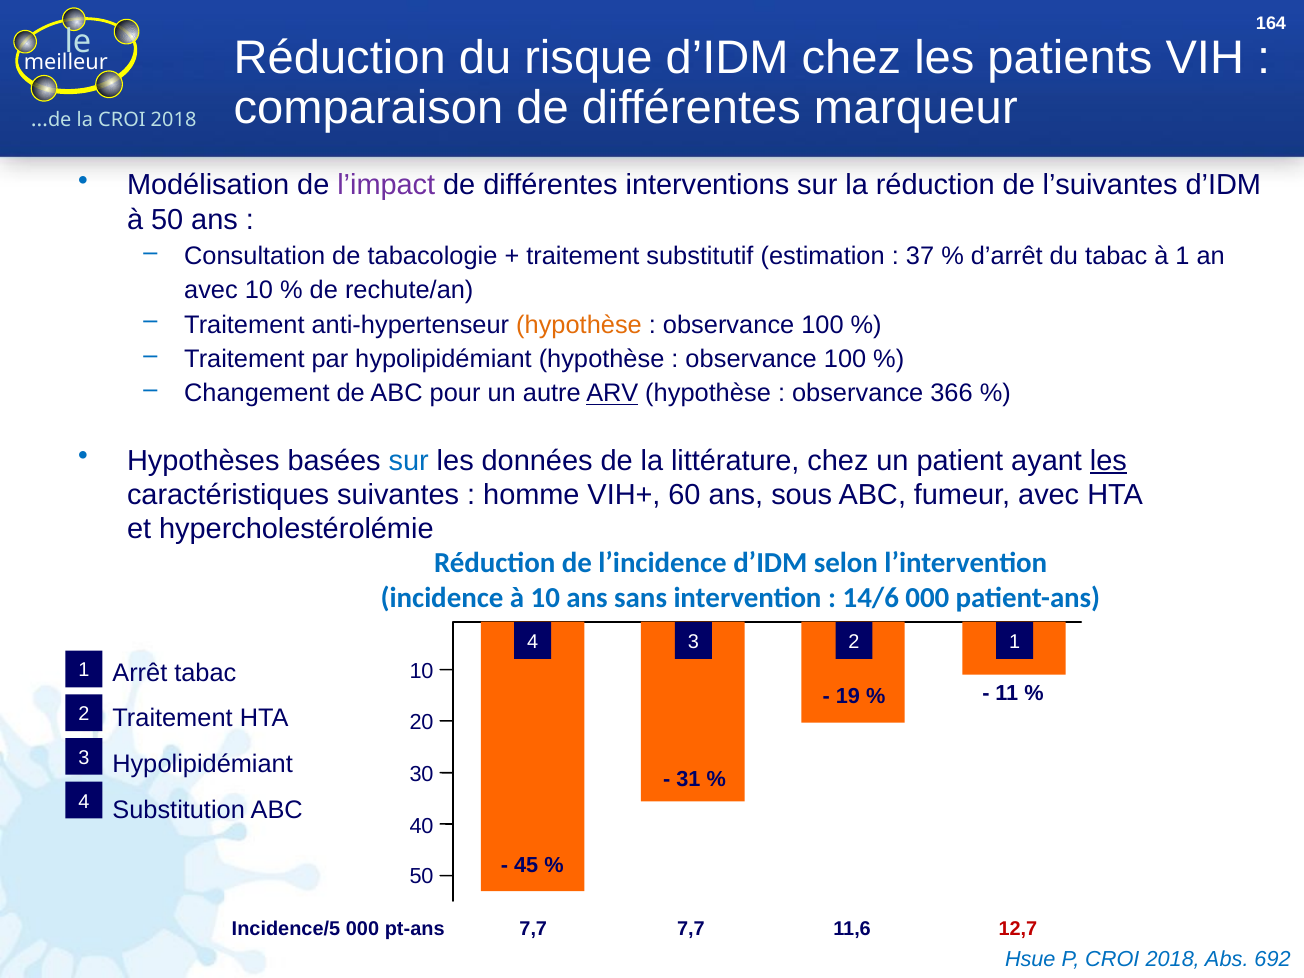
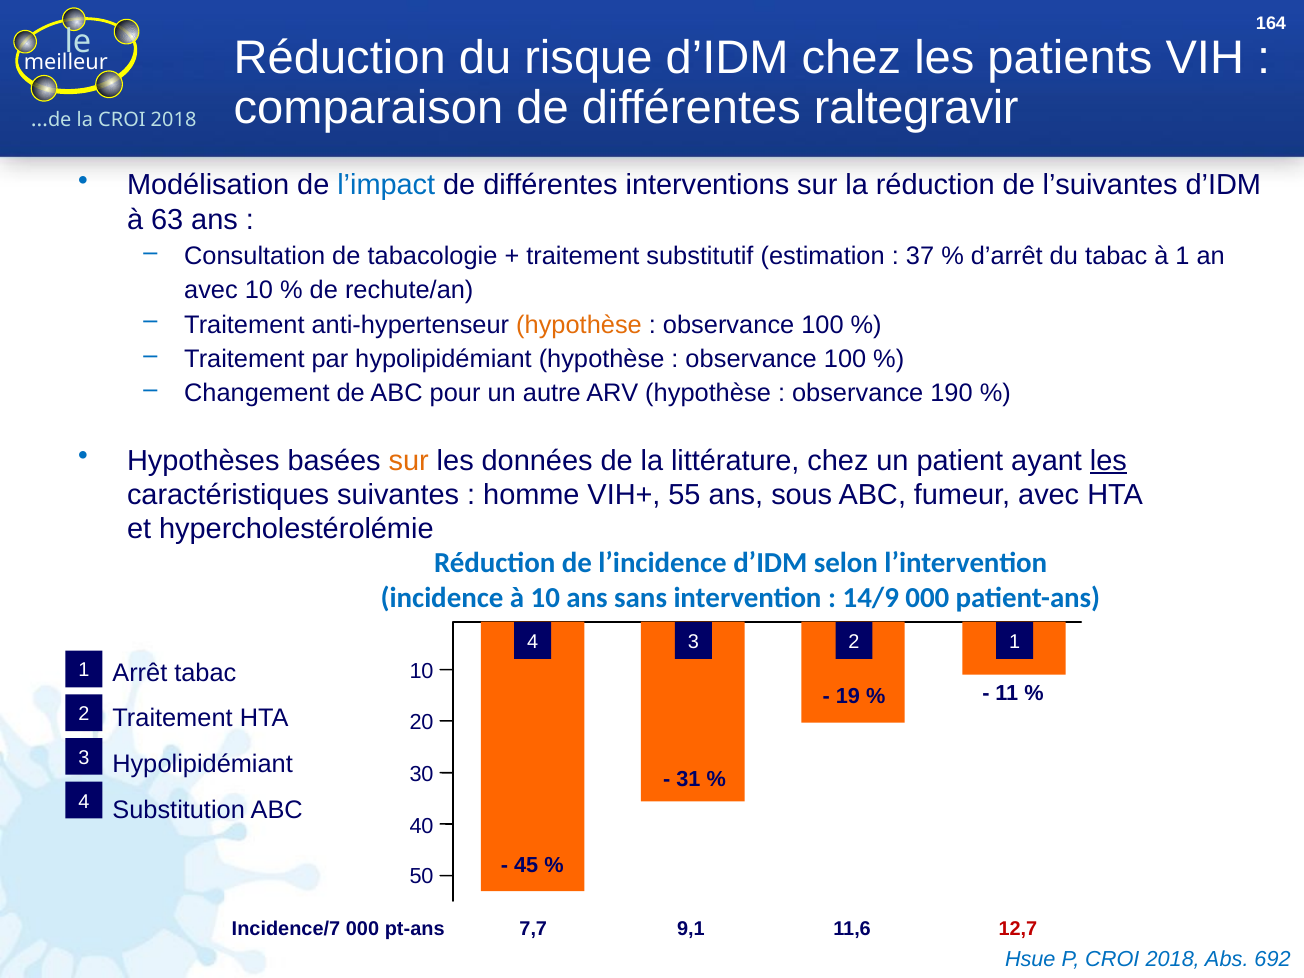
marqueur: marqueur -> raltegravir (916, 108)
l’impact colour: purple -> blue (386, 185)
à 50: 50 -> 63 (167, 220)
ARV underline: present -> none (612, 394)
366: 366 -> 190 (952, 394)
sur colour: blue -> orange (409, 460)
60: 60 -> 55 (684, 495)
14/6: 14/6 -> 14/9 (871, 598)
Incidence/5: Incidence/5 -> Incidence/7 (286, 929)
7,7 7,7: 7,7 -> 9,1 (691, 929)
